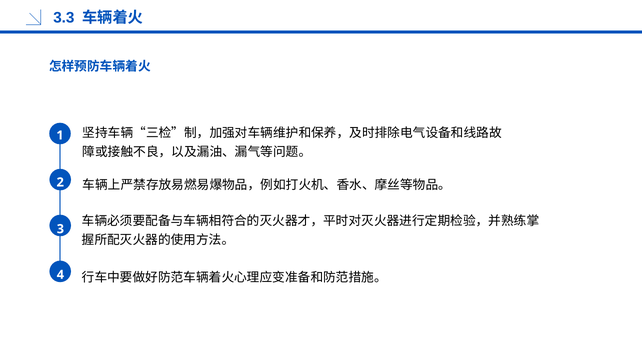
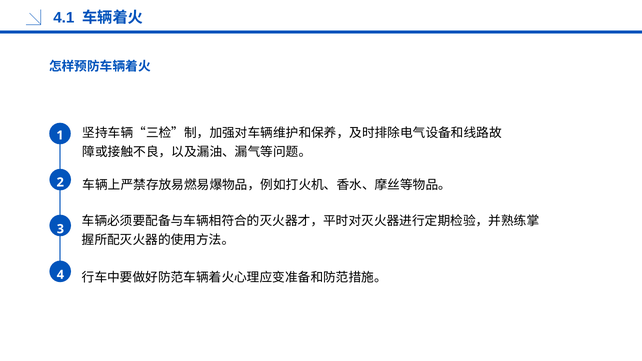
3.3: 3.3 -> 4.1 (64, 18)
